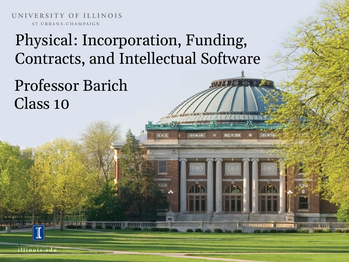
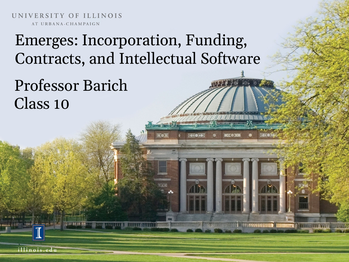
Physical: Physical -> Emerges (47, 40)
